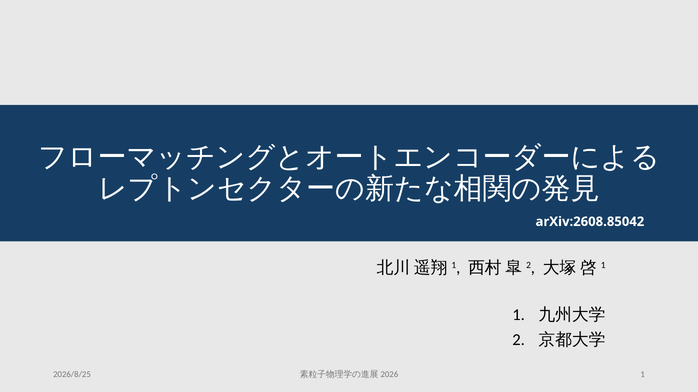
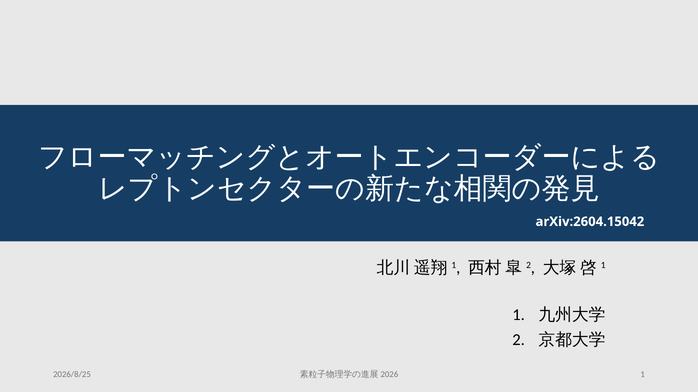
arXiv:2608.85042: arXiv:2608.85042 -> arXiv:2604.15042 (590, 222)
